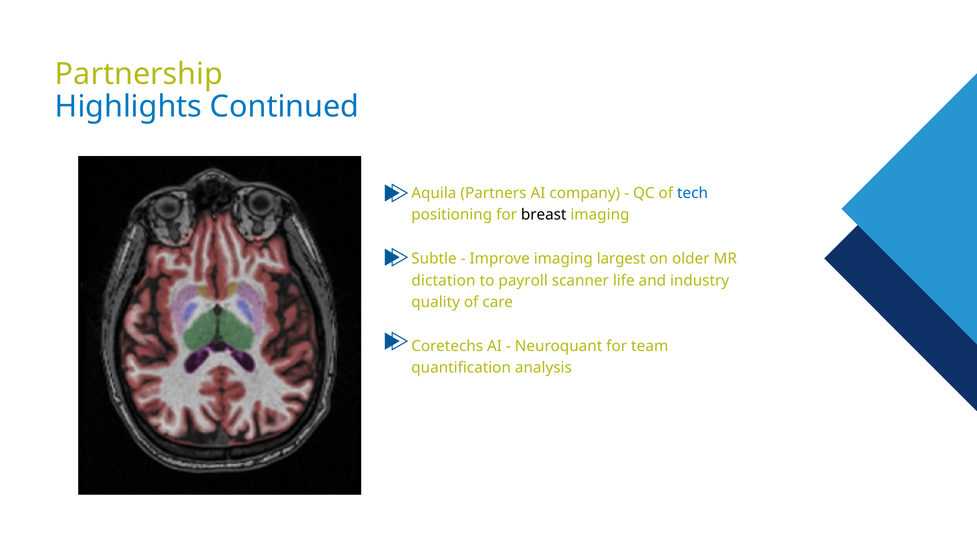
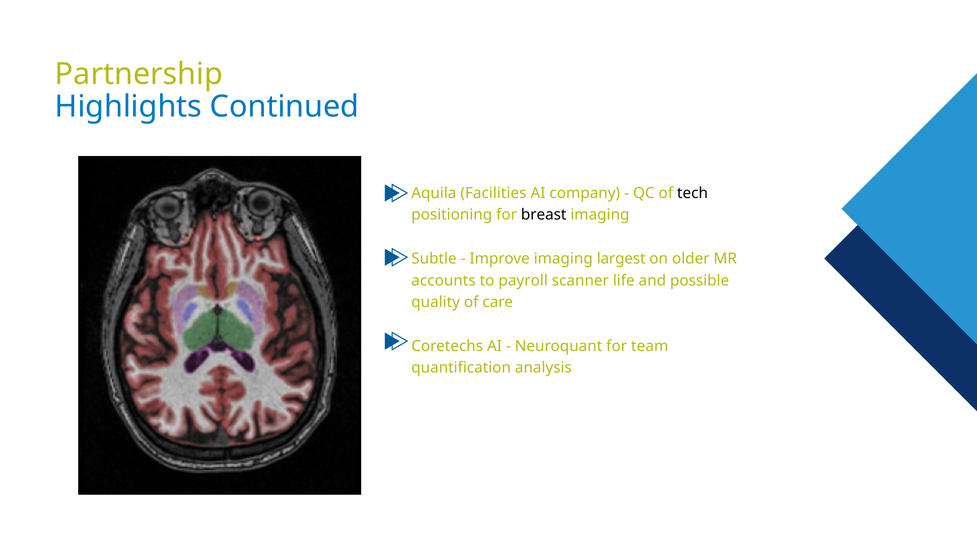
Partners: Partners -> Facilities (493, 193)
tech colour: blue -> black (693, 193)
dictation: dictation -> accounts (444, 280)
industry: industry -> possible (700, 280)
